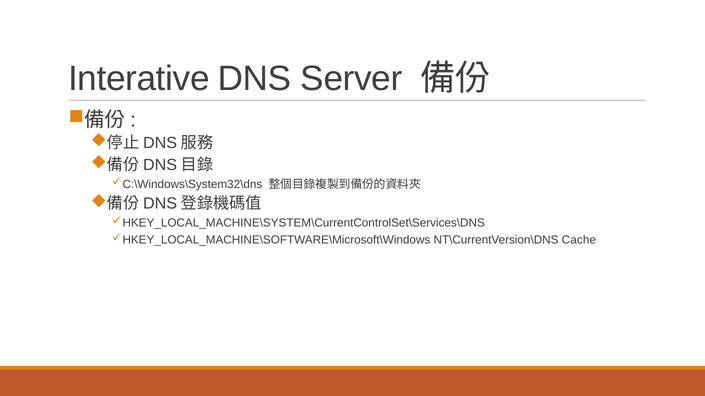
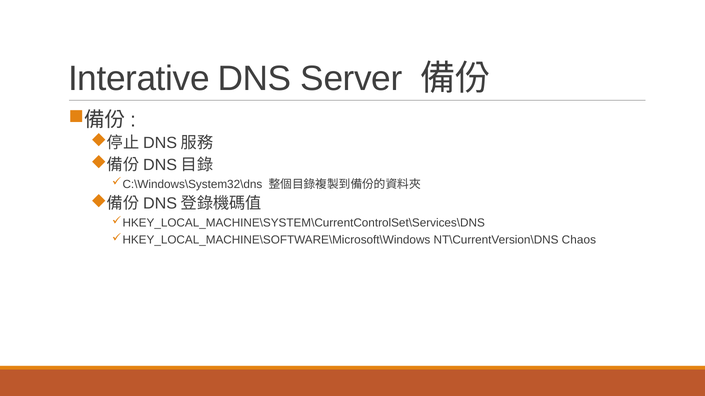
Cache: Cache -> Chaos (579, 240)
